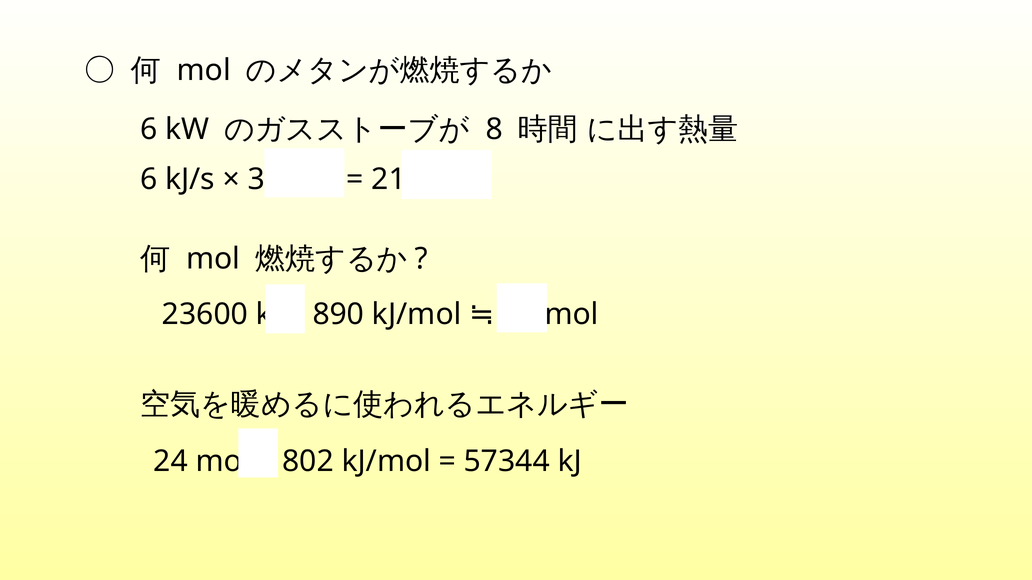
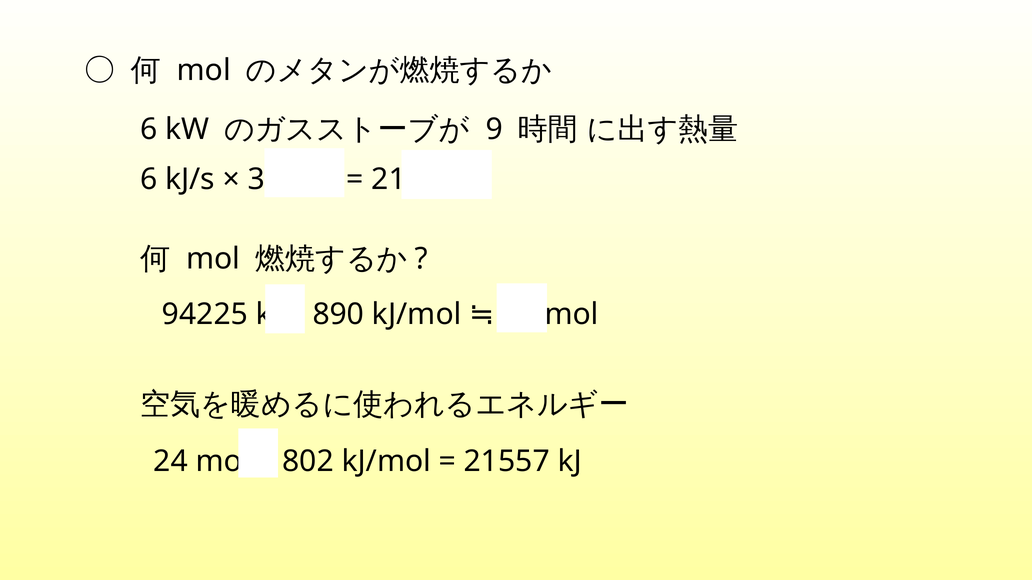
8: 8 -> 9 (494, 130)
23600: 23600 -> 94225 (205, 315)
57344: 57344 -> 21557 (507, 462)
